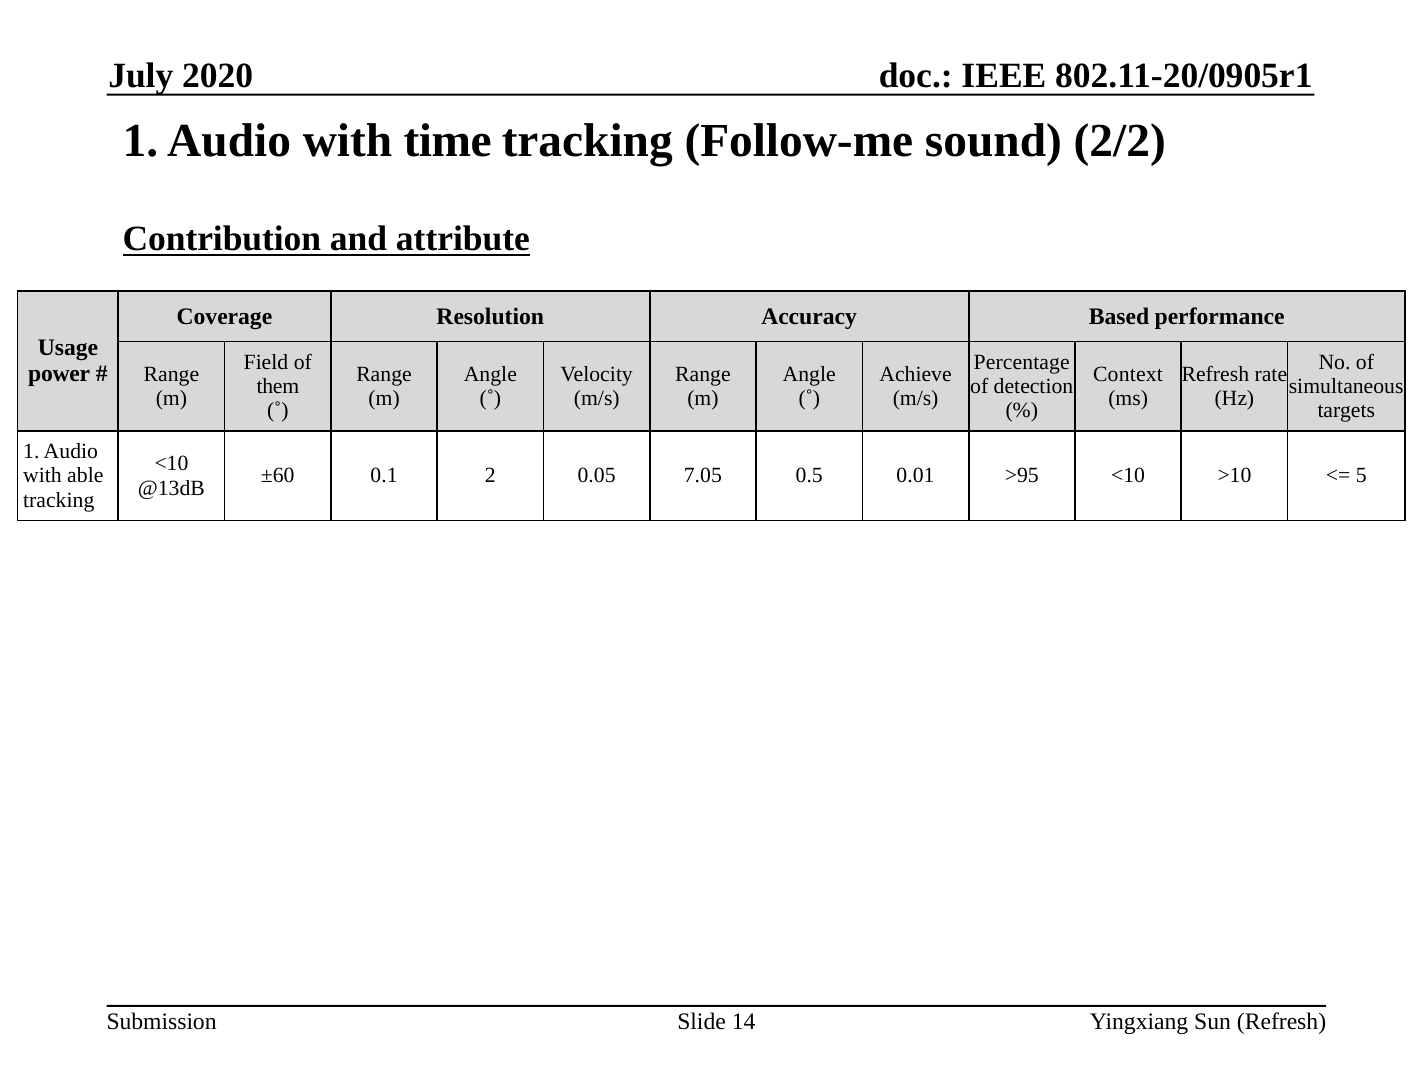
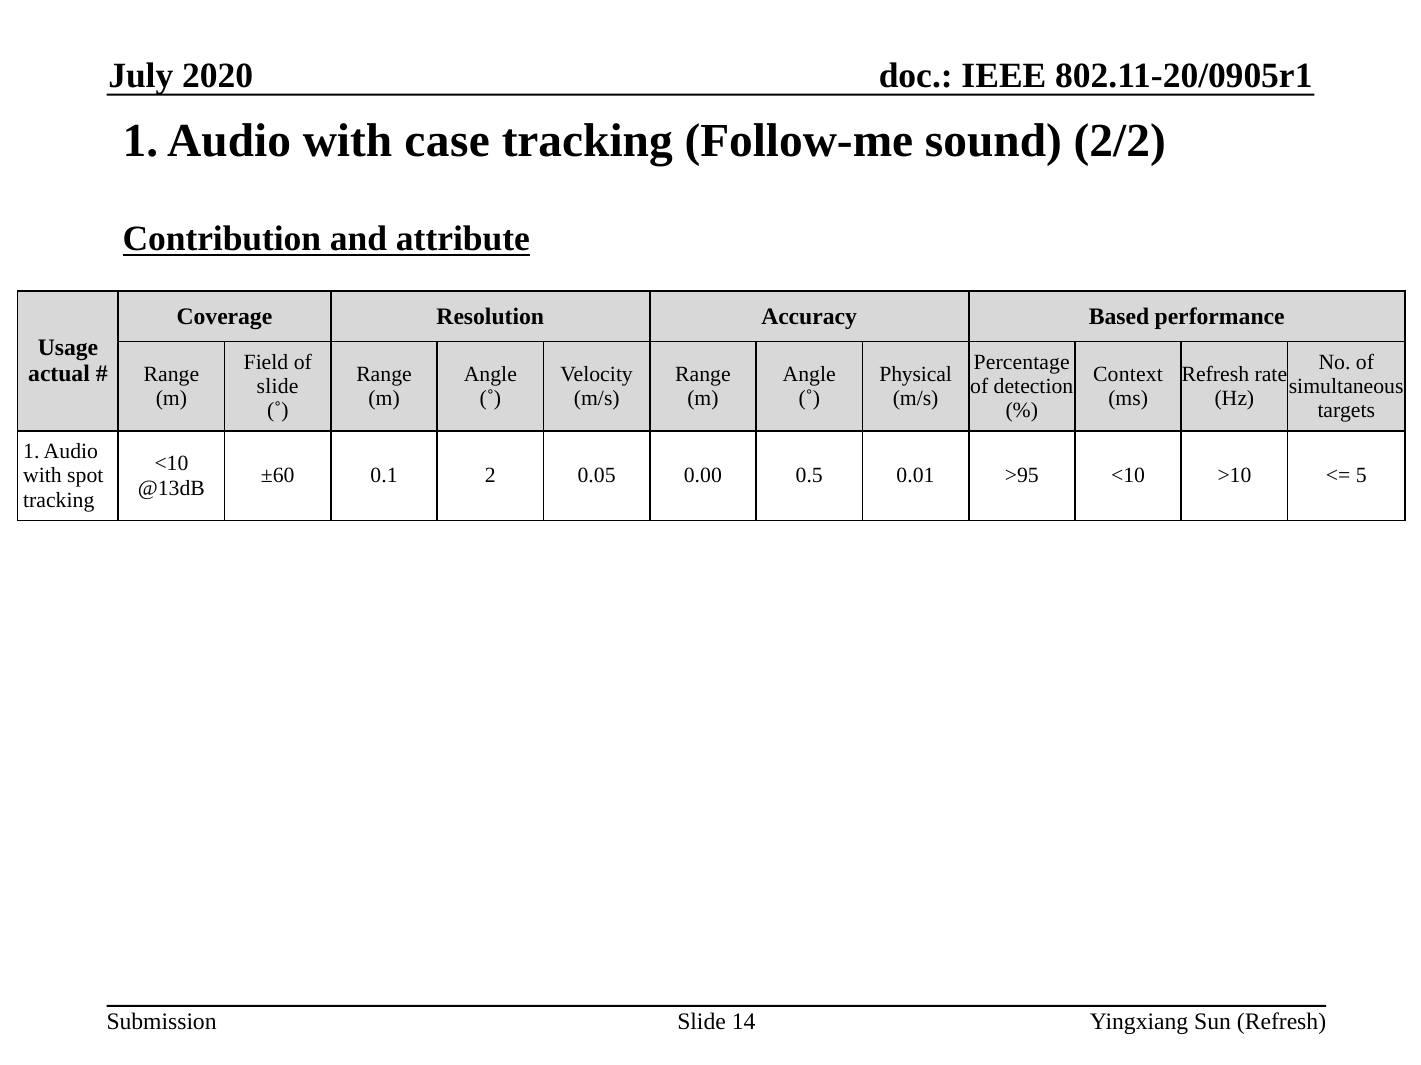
time: time -> case (447, 141)
power: power -> actual (59, 374)
Achieve: Achieve -> Physical (916, 375)
them: them -> slide (278, 387)
able: able -> spot (85, 476)
7.05: 7.05 -> 0.00 (703, 476)
